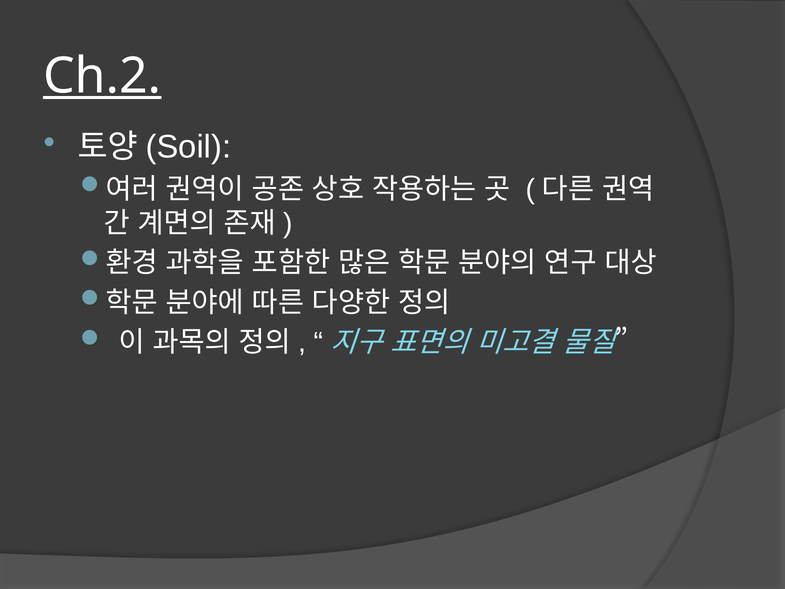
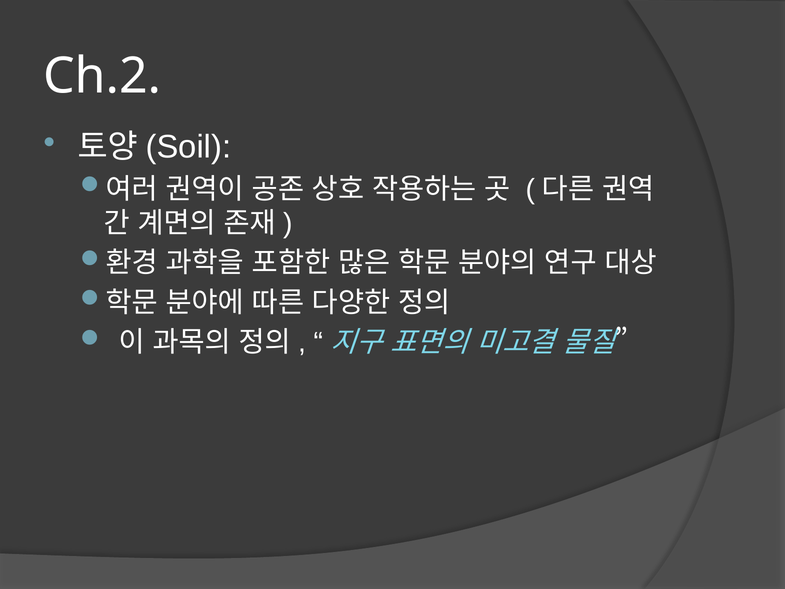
Ch.2 underline: present -> none (102, 76)
